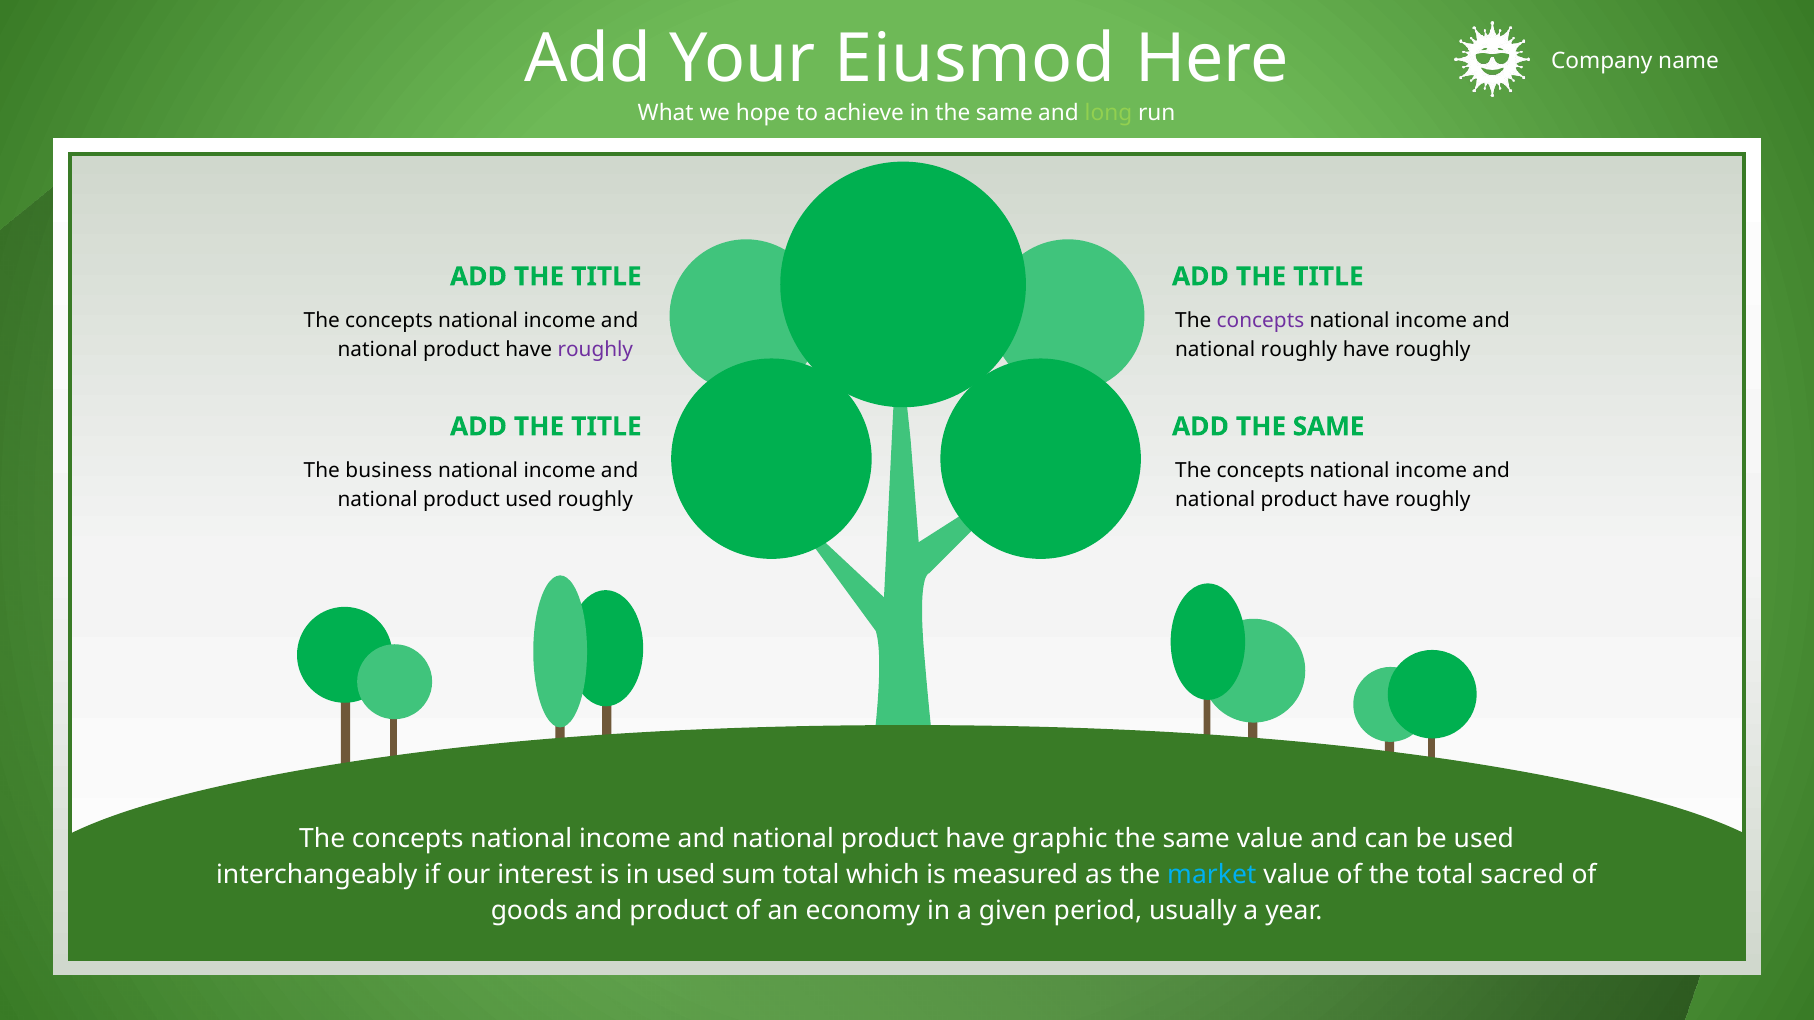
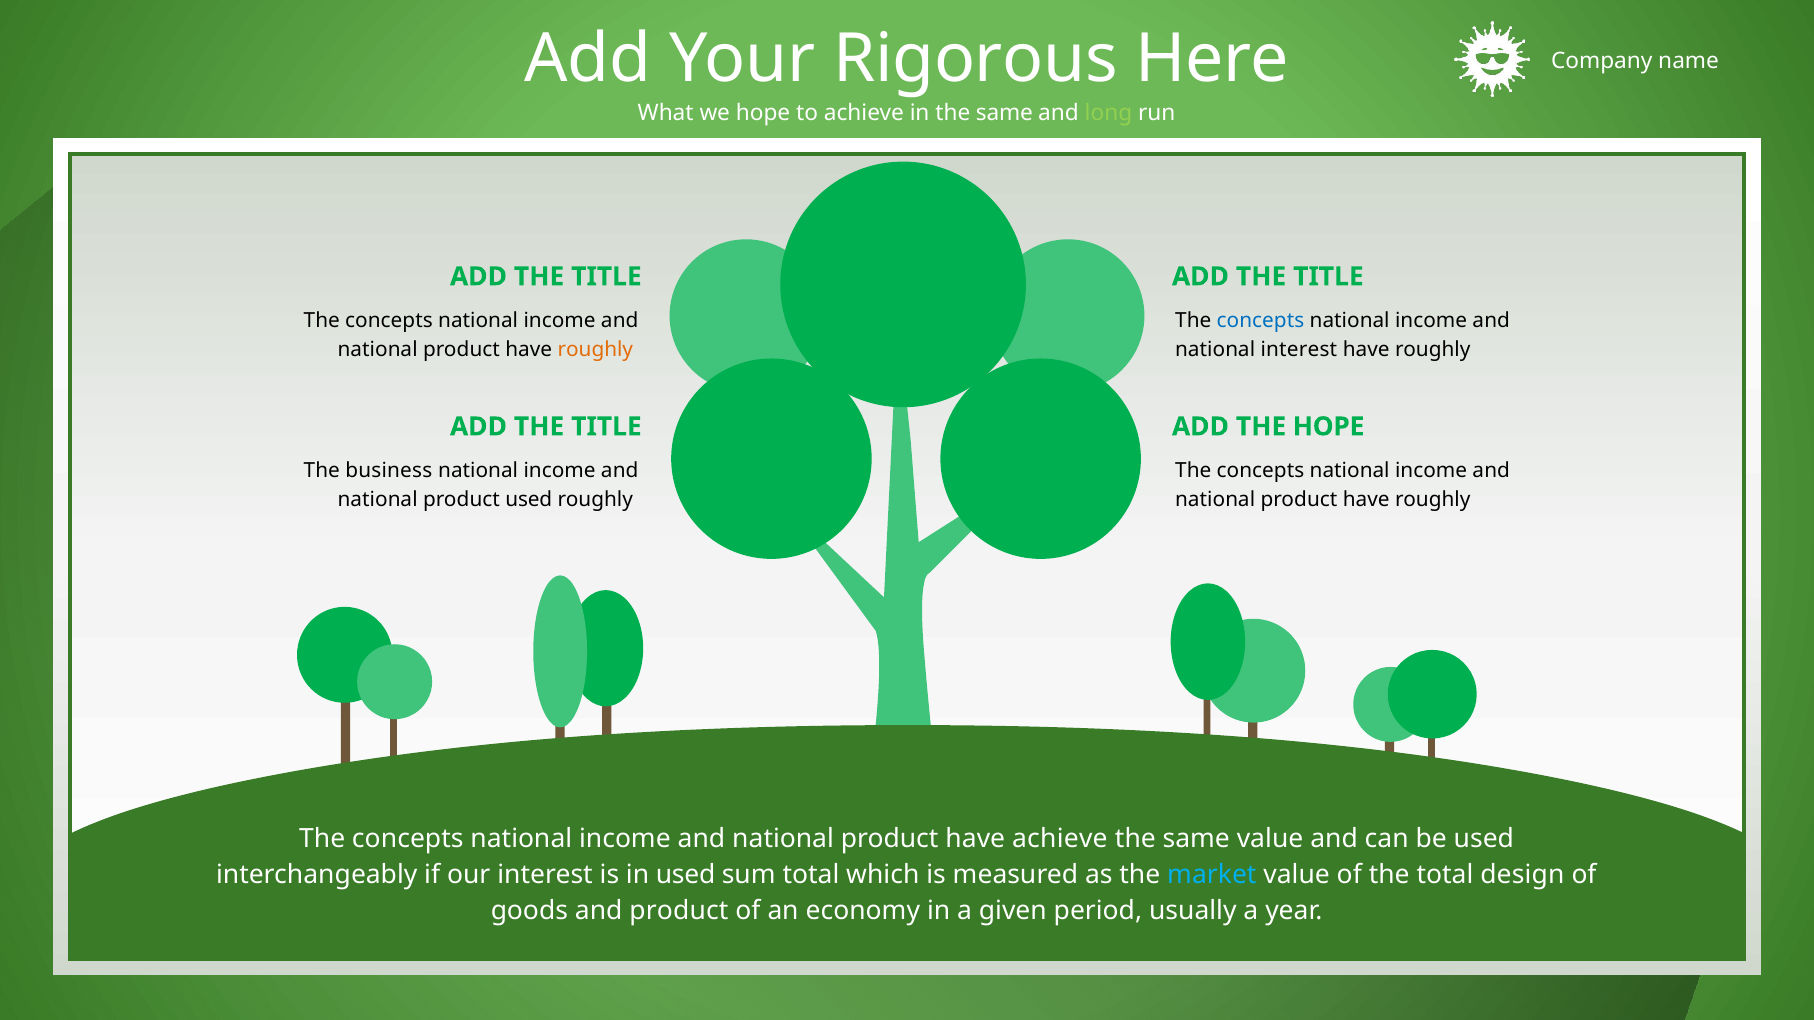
Eiusmod: Eiusmod -> Rigorous (976, 59)
concepts colour: purple -> blue (1260, 321)
roughly colour: purple -> orange (595, 349)
national roughly: roughly -> interest (1299, 349)
ADD THE SAME: SAME -> HOPE (1329, 427)
have graphic: graphic -> achieve (1060, 839)
sacred: sacred -> design (1522, 875)
